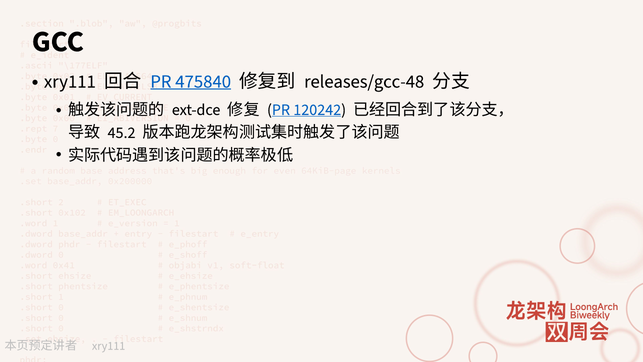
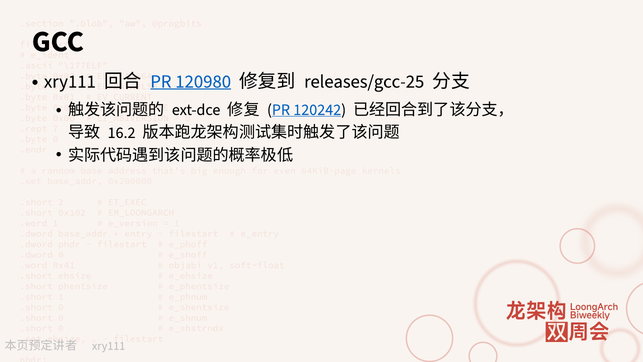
475840: 475840 -> 120980 (203, 81)
releases/gcc-48: releases/gcc-48 -> releases/gcc-25 (364, 81)
45.2: 45.2 -> 16.2 (122, 133)
